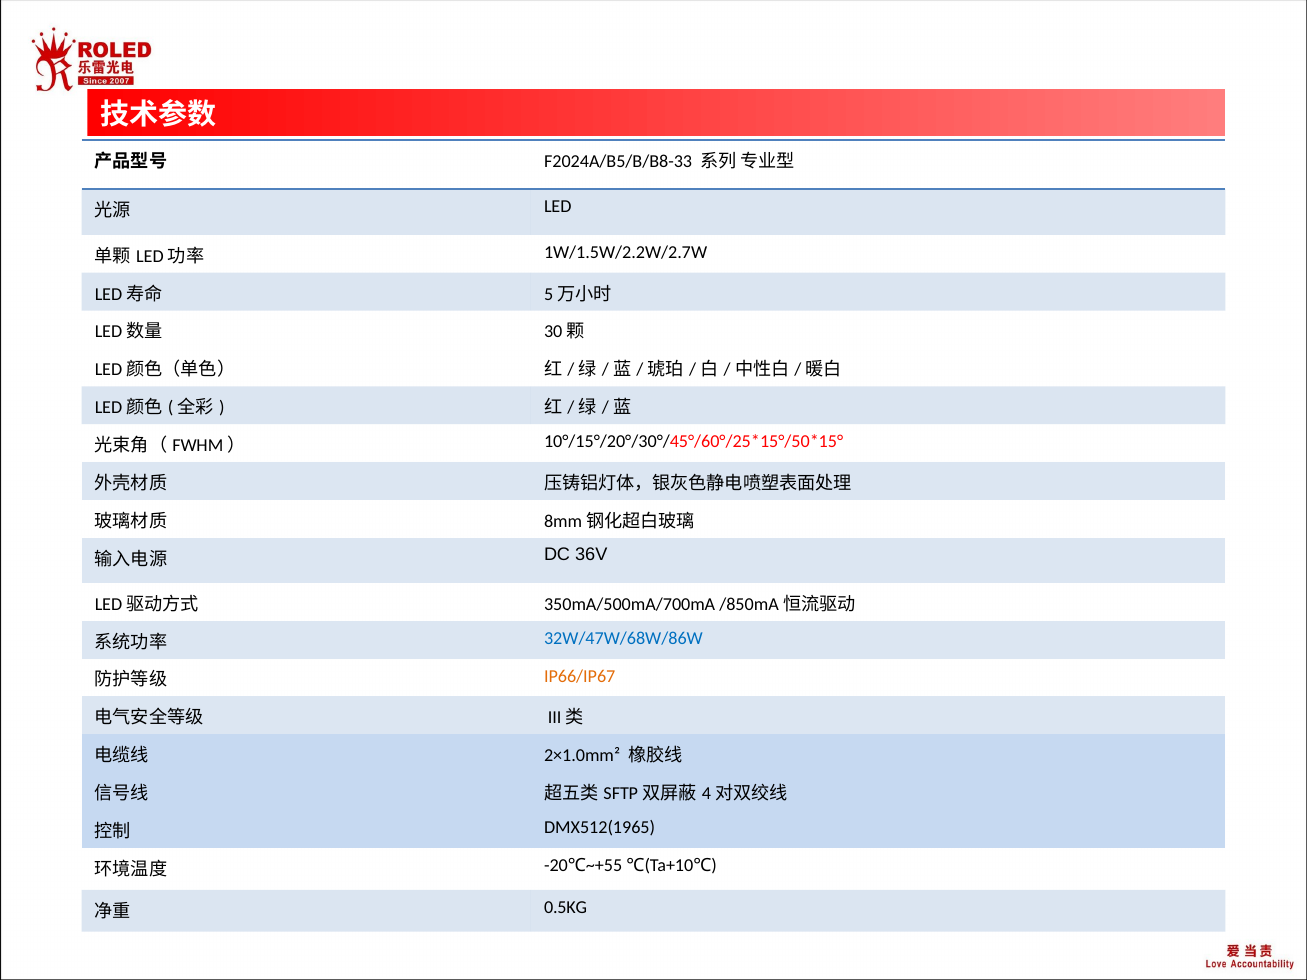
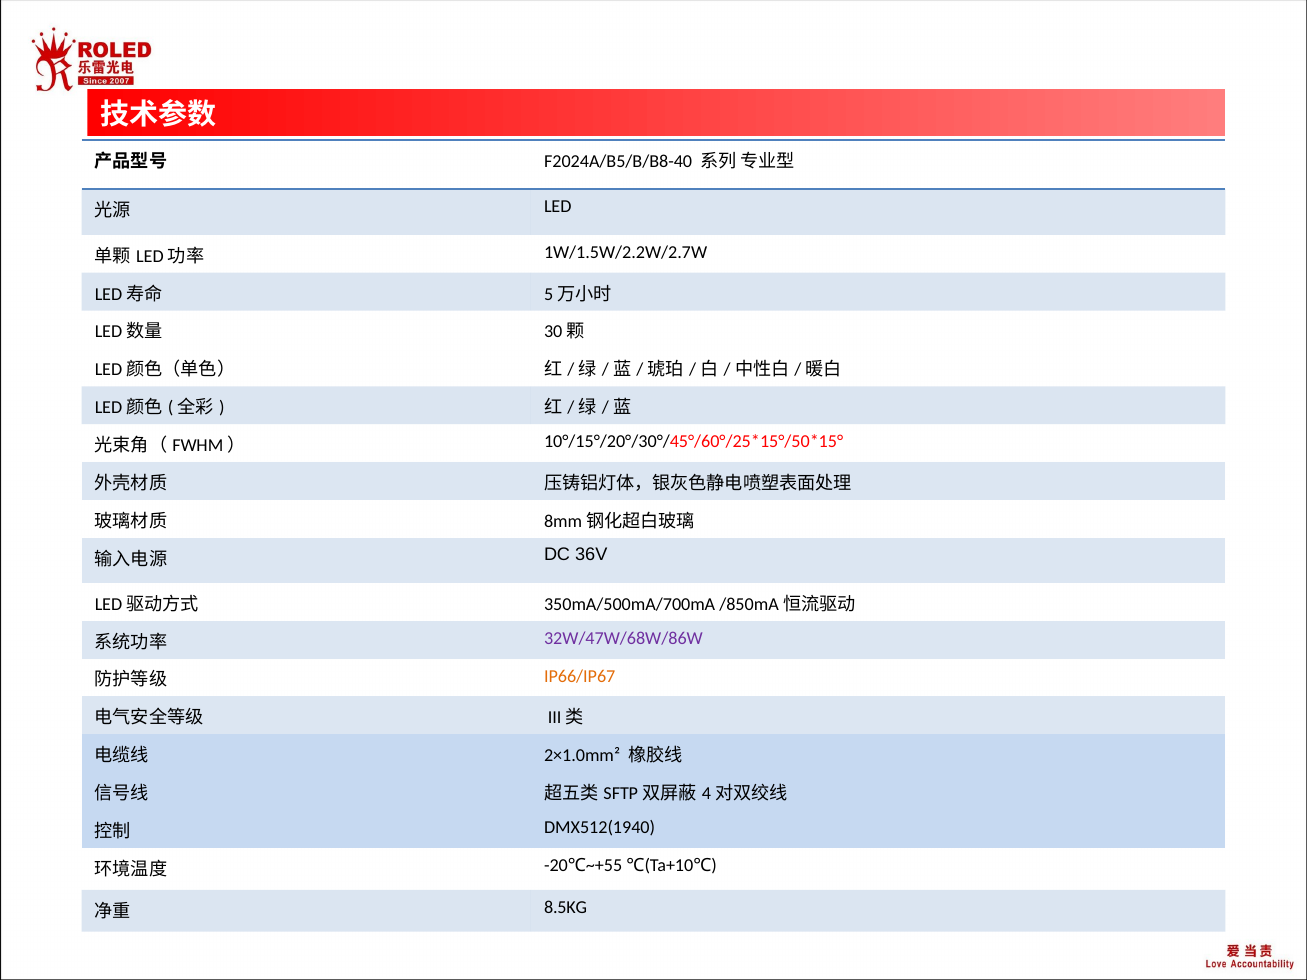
F2024A/B5/B/B8-33: F2024A/B5/B/B8-33 -> F2024A/B5/B/B8-40 (618, 162)
32W/47W/68W/86W colour: blue -> purple (623, 639)
DMX512(1965: DMX512(1965 -> DMX512(1940 (600, 828)
0.5KG: 0.5KG -> 8.5KG (566, 908)
